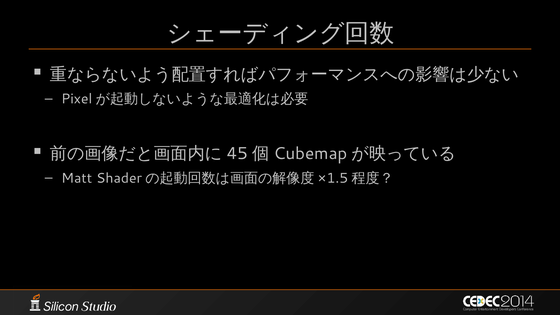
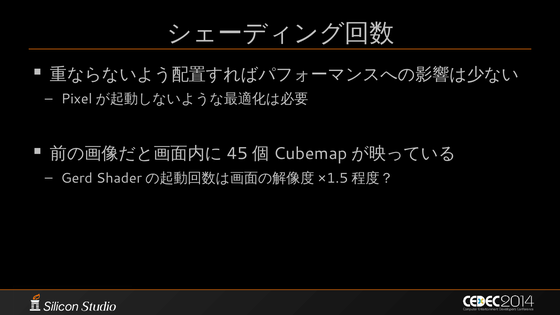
Matt: Matt -> Gerd (77, 178)
